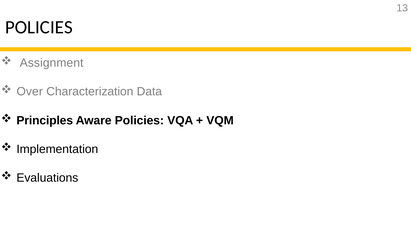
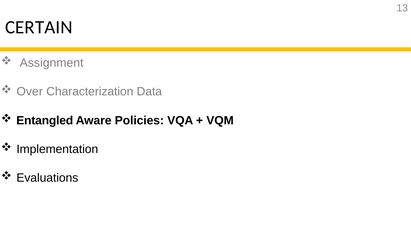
POLICIES: POLICIES -> CERTAIN (39, 27)
Principles: Principles -> Entangled (45, 121)
